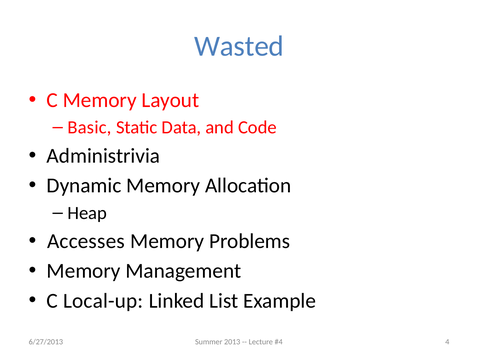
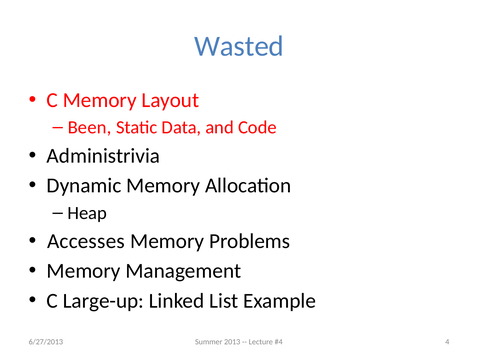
Basic: Basic -> Been (90, 128)
Local-up: Local-up -> Large-up (103, 301)
